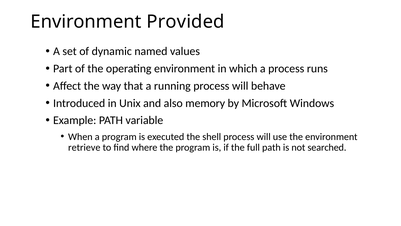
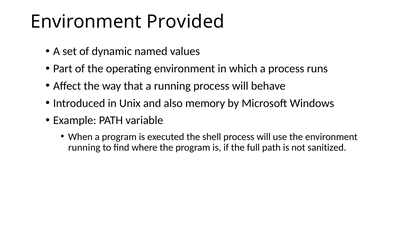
retrieve: retrieve -> running (84, 147)
searched: searched -> sanitized (327, 147)
